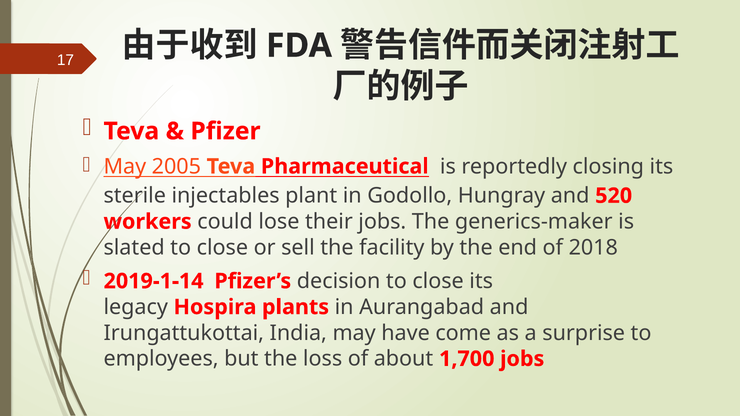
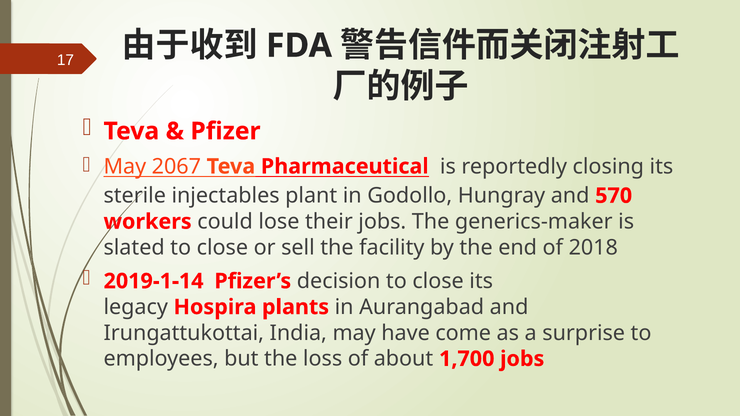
2005: 2005 -> 2067 (176, 167)
520: 520 -> 570 (614, 196)
